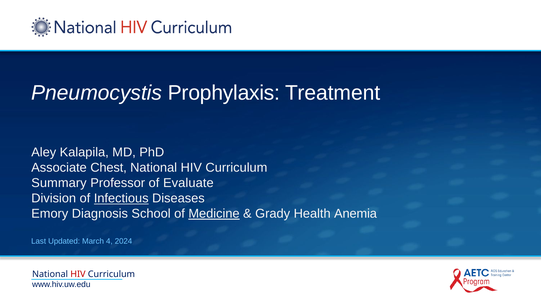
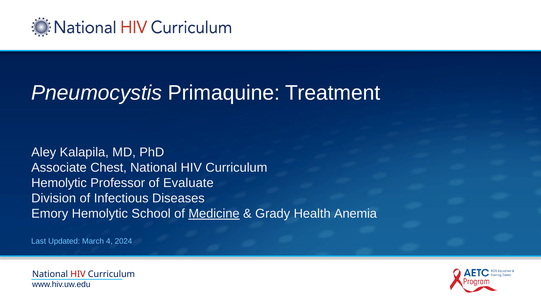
Prophylaxis: Prophylaxis -> Primaquine (224, 93)
Summary: Summary -> Hemolytic (59, 183)
Infectious underline: present -> none (121, 199)
Emory Diagnosis: Diagnosis -> Hemolytic (100, 214)
